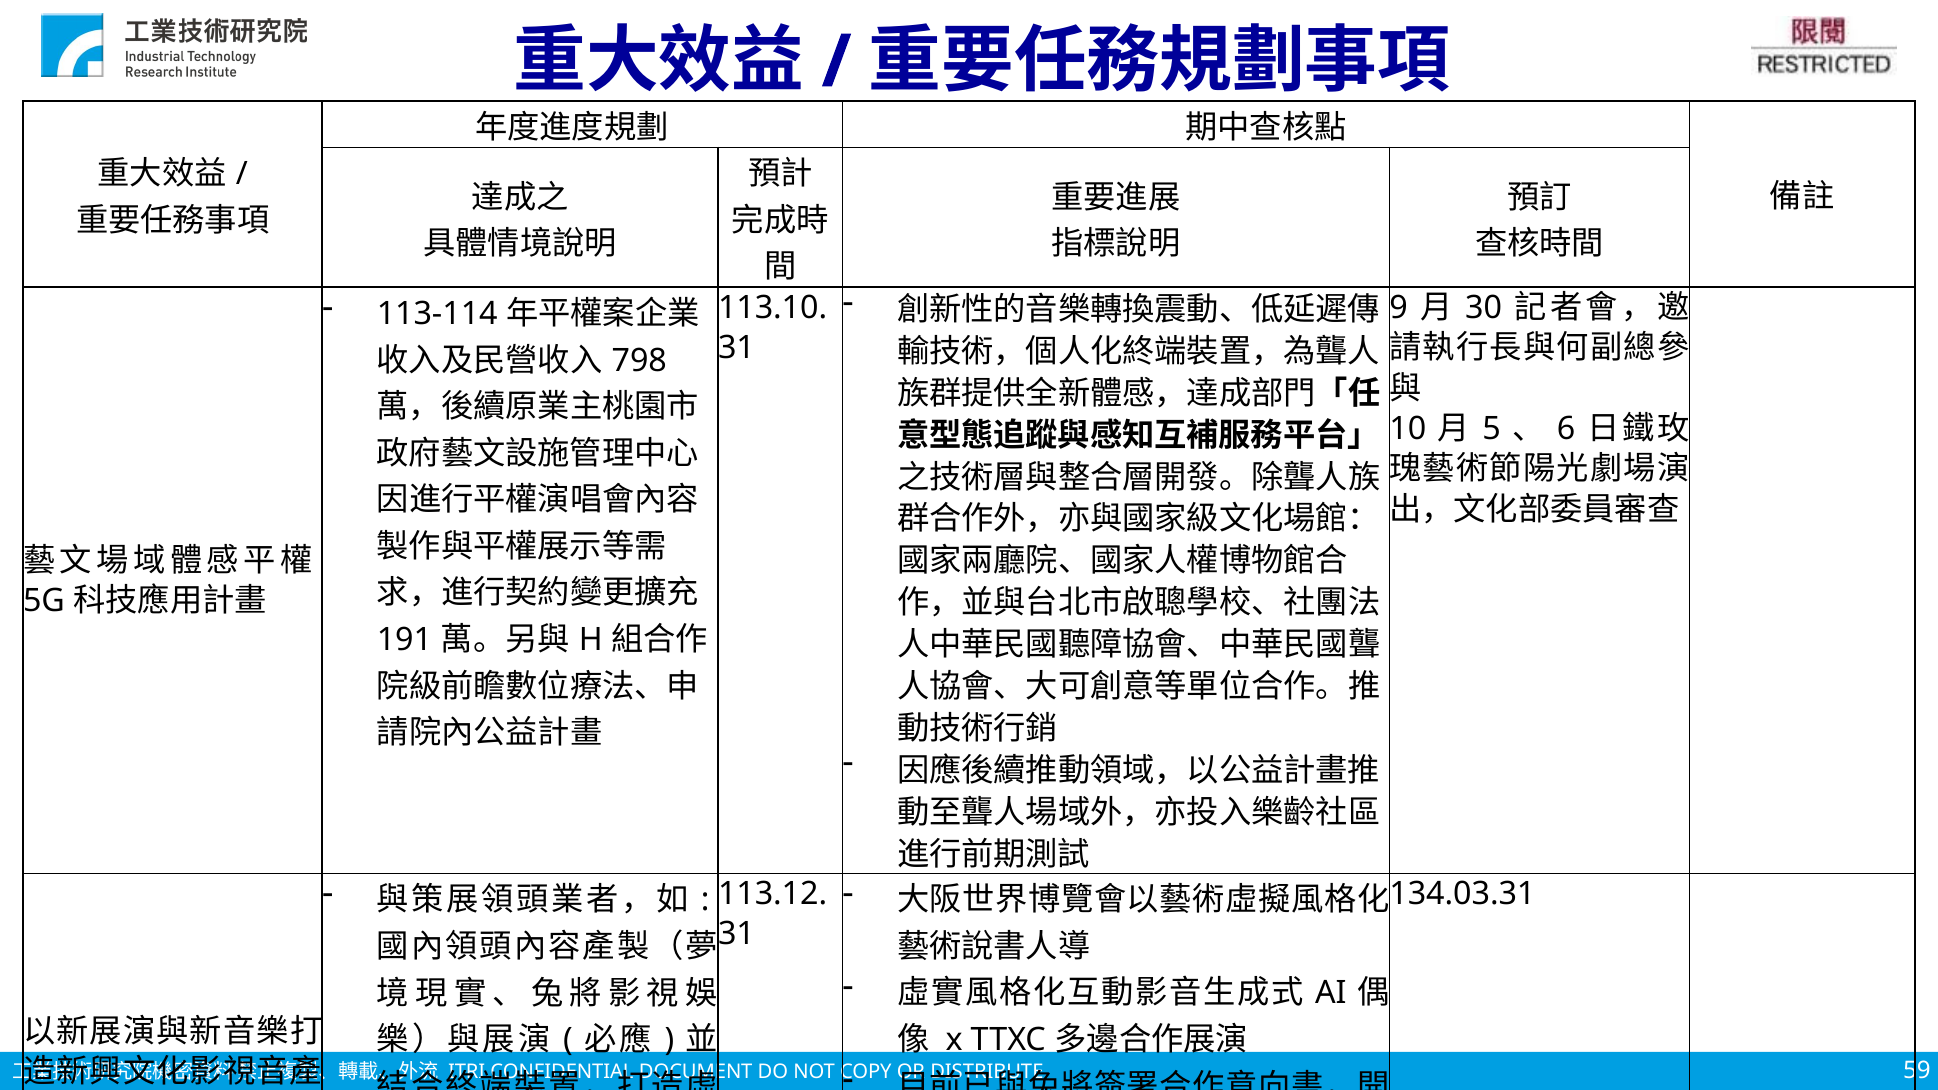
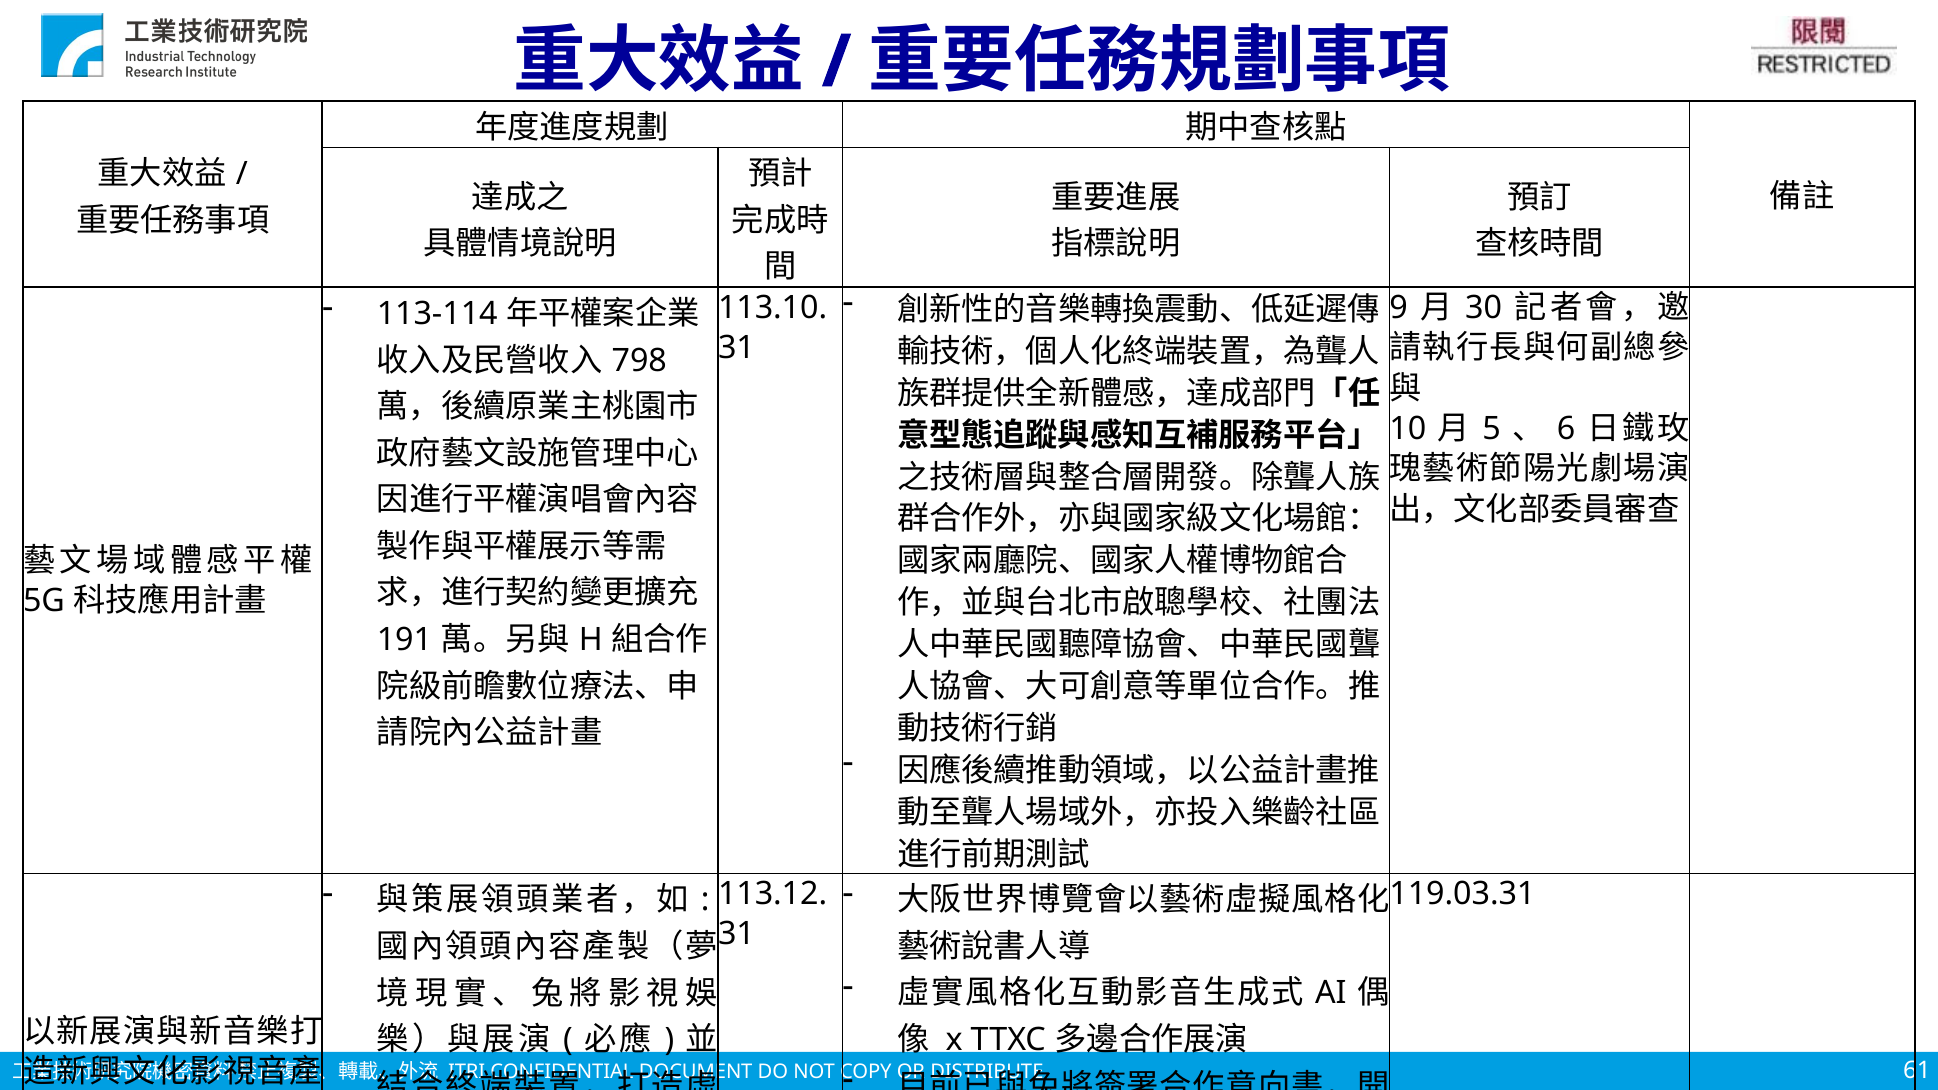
134.03.31: 134.03.31 -> 119.03.31 (1462, 894)
59: 59 -> 61 (1917, 1071)
